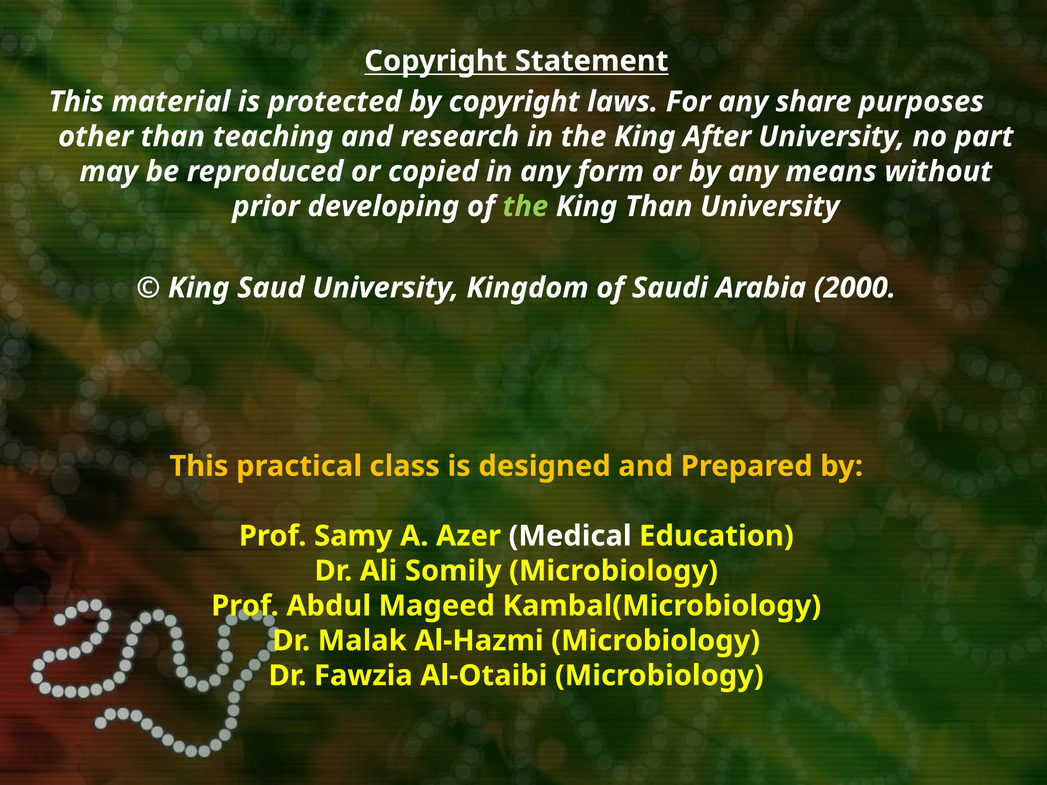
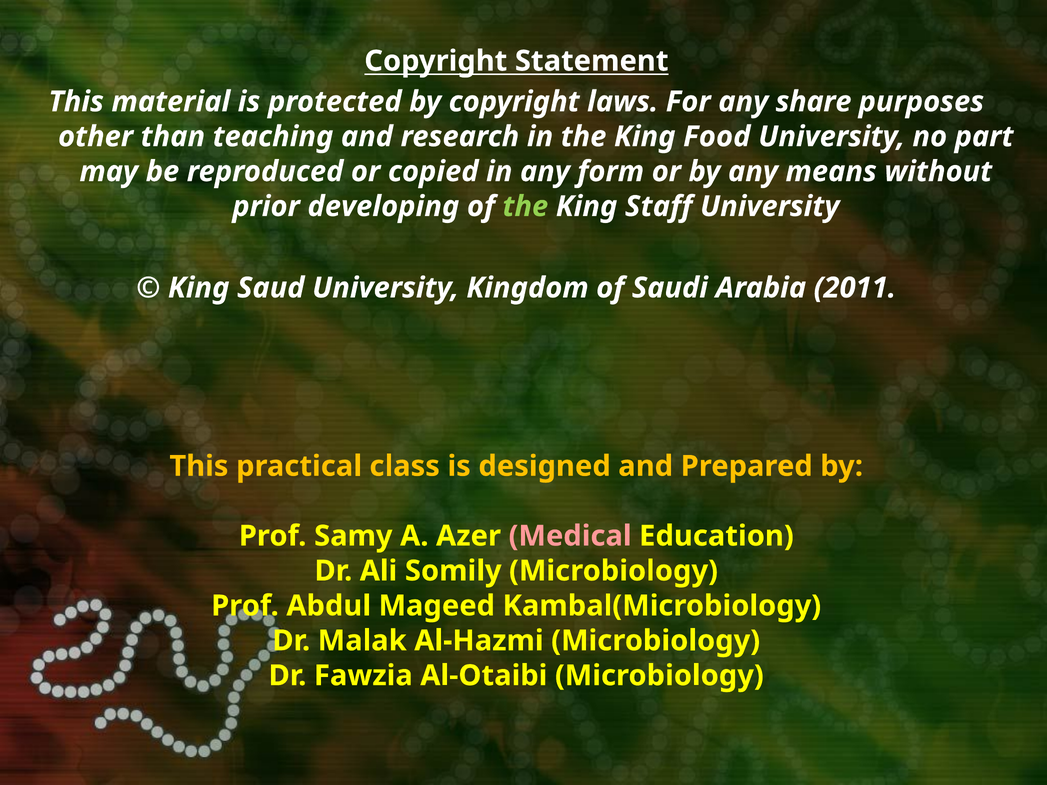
After: After -> Food (717, 137)
King Than: Than -> Staff (659, 207)
2000: 2000 -> 2011 (855, 288)
Medical colour: white -> pink (570, 536)
